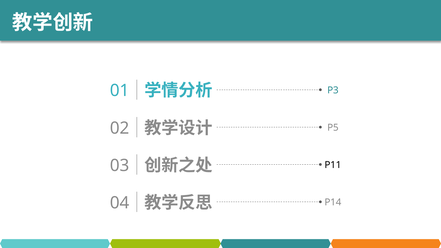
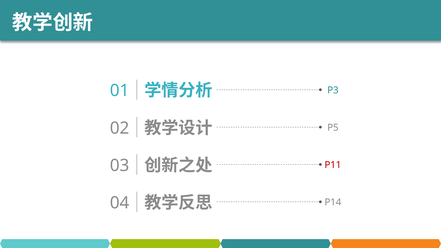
P11 colour: black -> red (333, 165)
